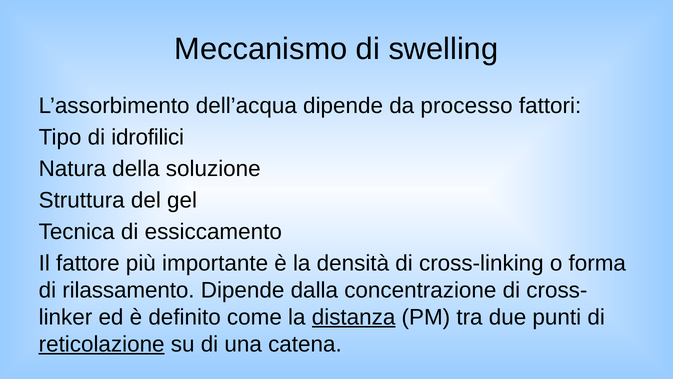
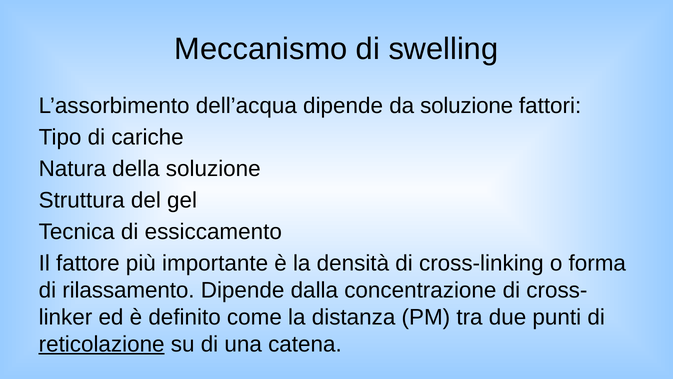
da processo: processo -> soluzione (467, 106)
idrofilici: idrofilici -> cariche (148, 137)
distanza underline: present -> none (354, 317)
